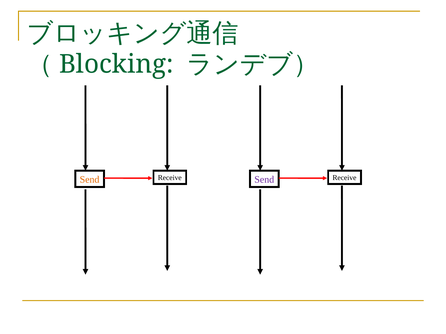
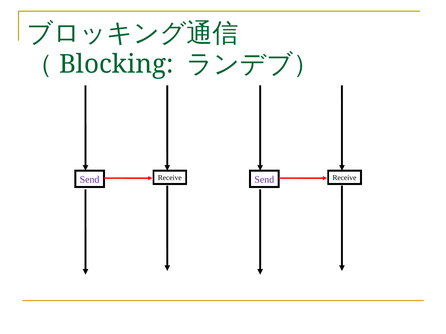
Send colour: orange -> purple (90, 180)
